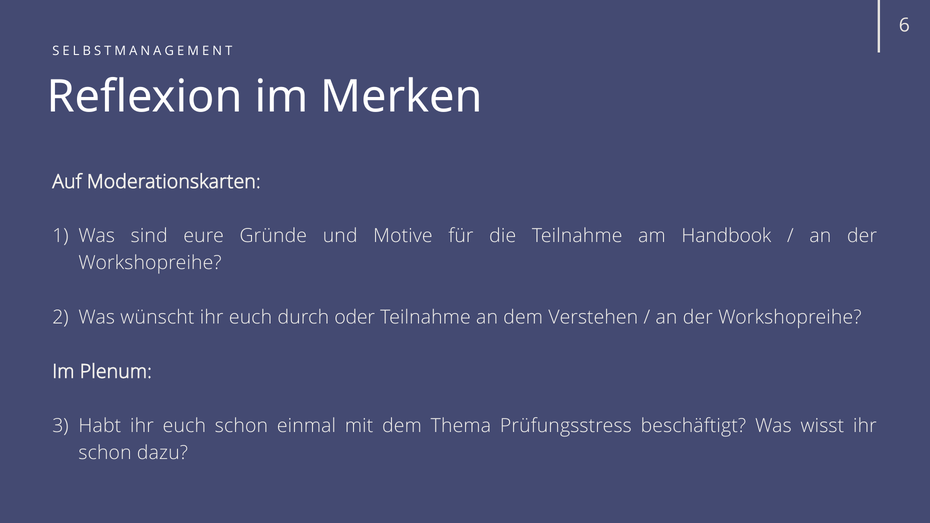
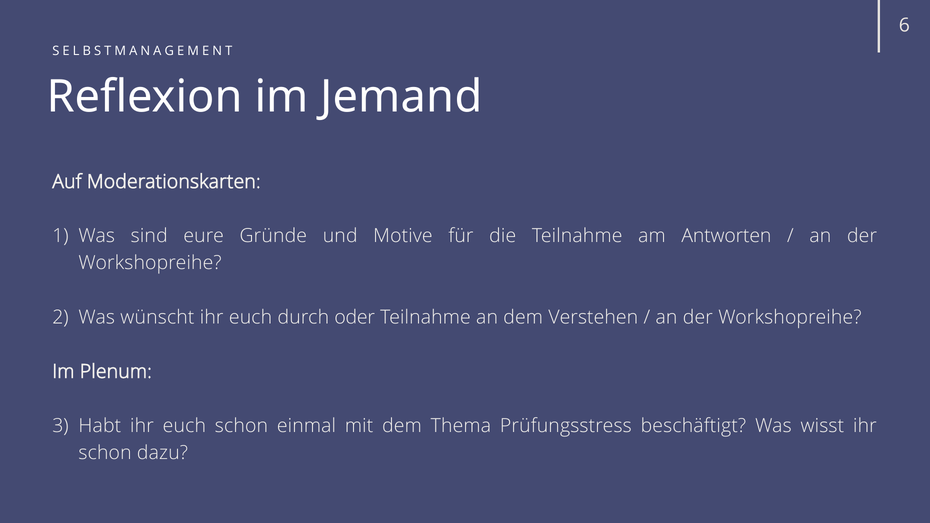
Merken: Merken -> Jemand (401, 97)
Handbook: Handbook -> Antworten (726, 236)
